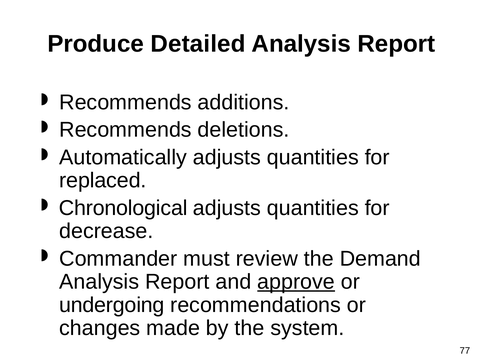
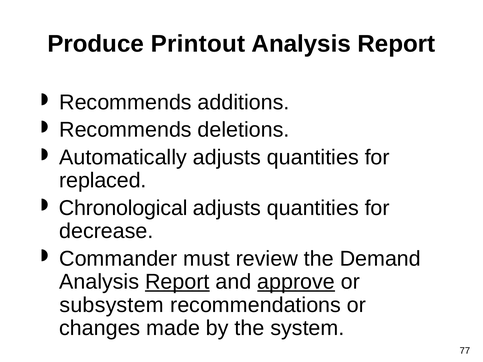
Detailed: Detailed -> Printout (198, 44)
Report underline: none -> present (177, 282)
undergoing: undergoing -> subsystem (112, 305)
